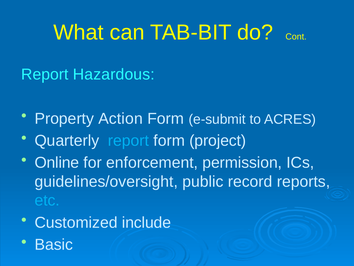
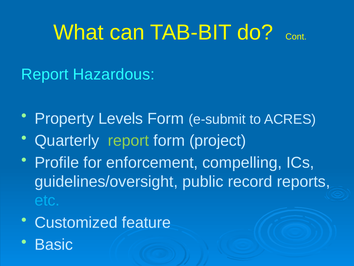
Action: Action -> Levels (121, 118)
report colour: light blue -> light green (128, 140)
Online: Online -> Profile (57, 162)
permission: permission -> compelling (242, 162)
include: include -> feature (146, 222)
